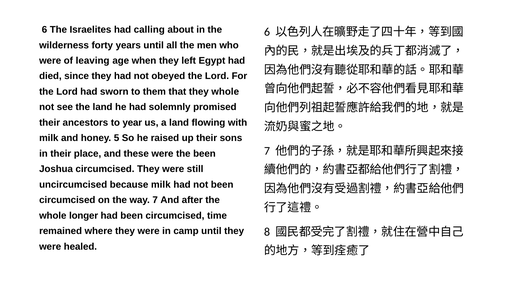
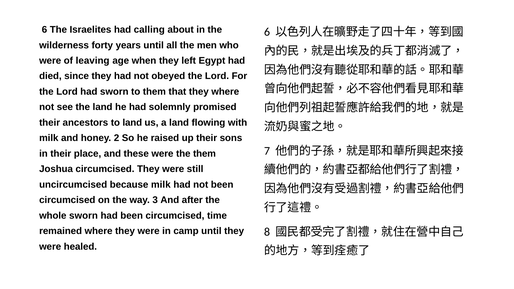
they whole: whole -> where (225, 92)
to year: year -> land (132, 123)
5: 5 -> 2 (117, 138)
the been: been -> them (204, 154)
way 7: 7 -> 3 (155, 200)
whole longer: longer -> sworn (84, 216)
